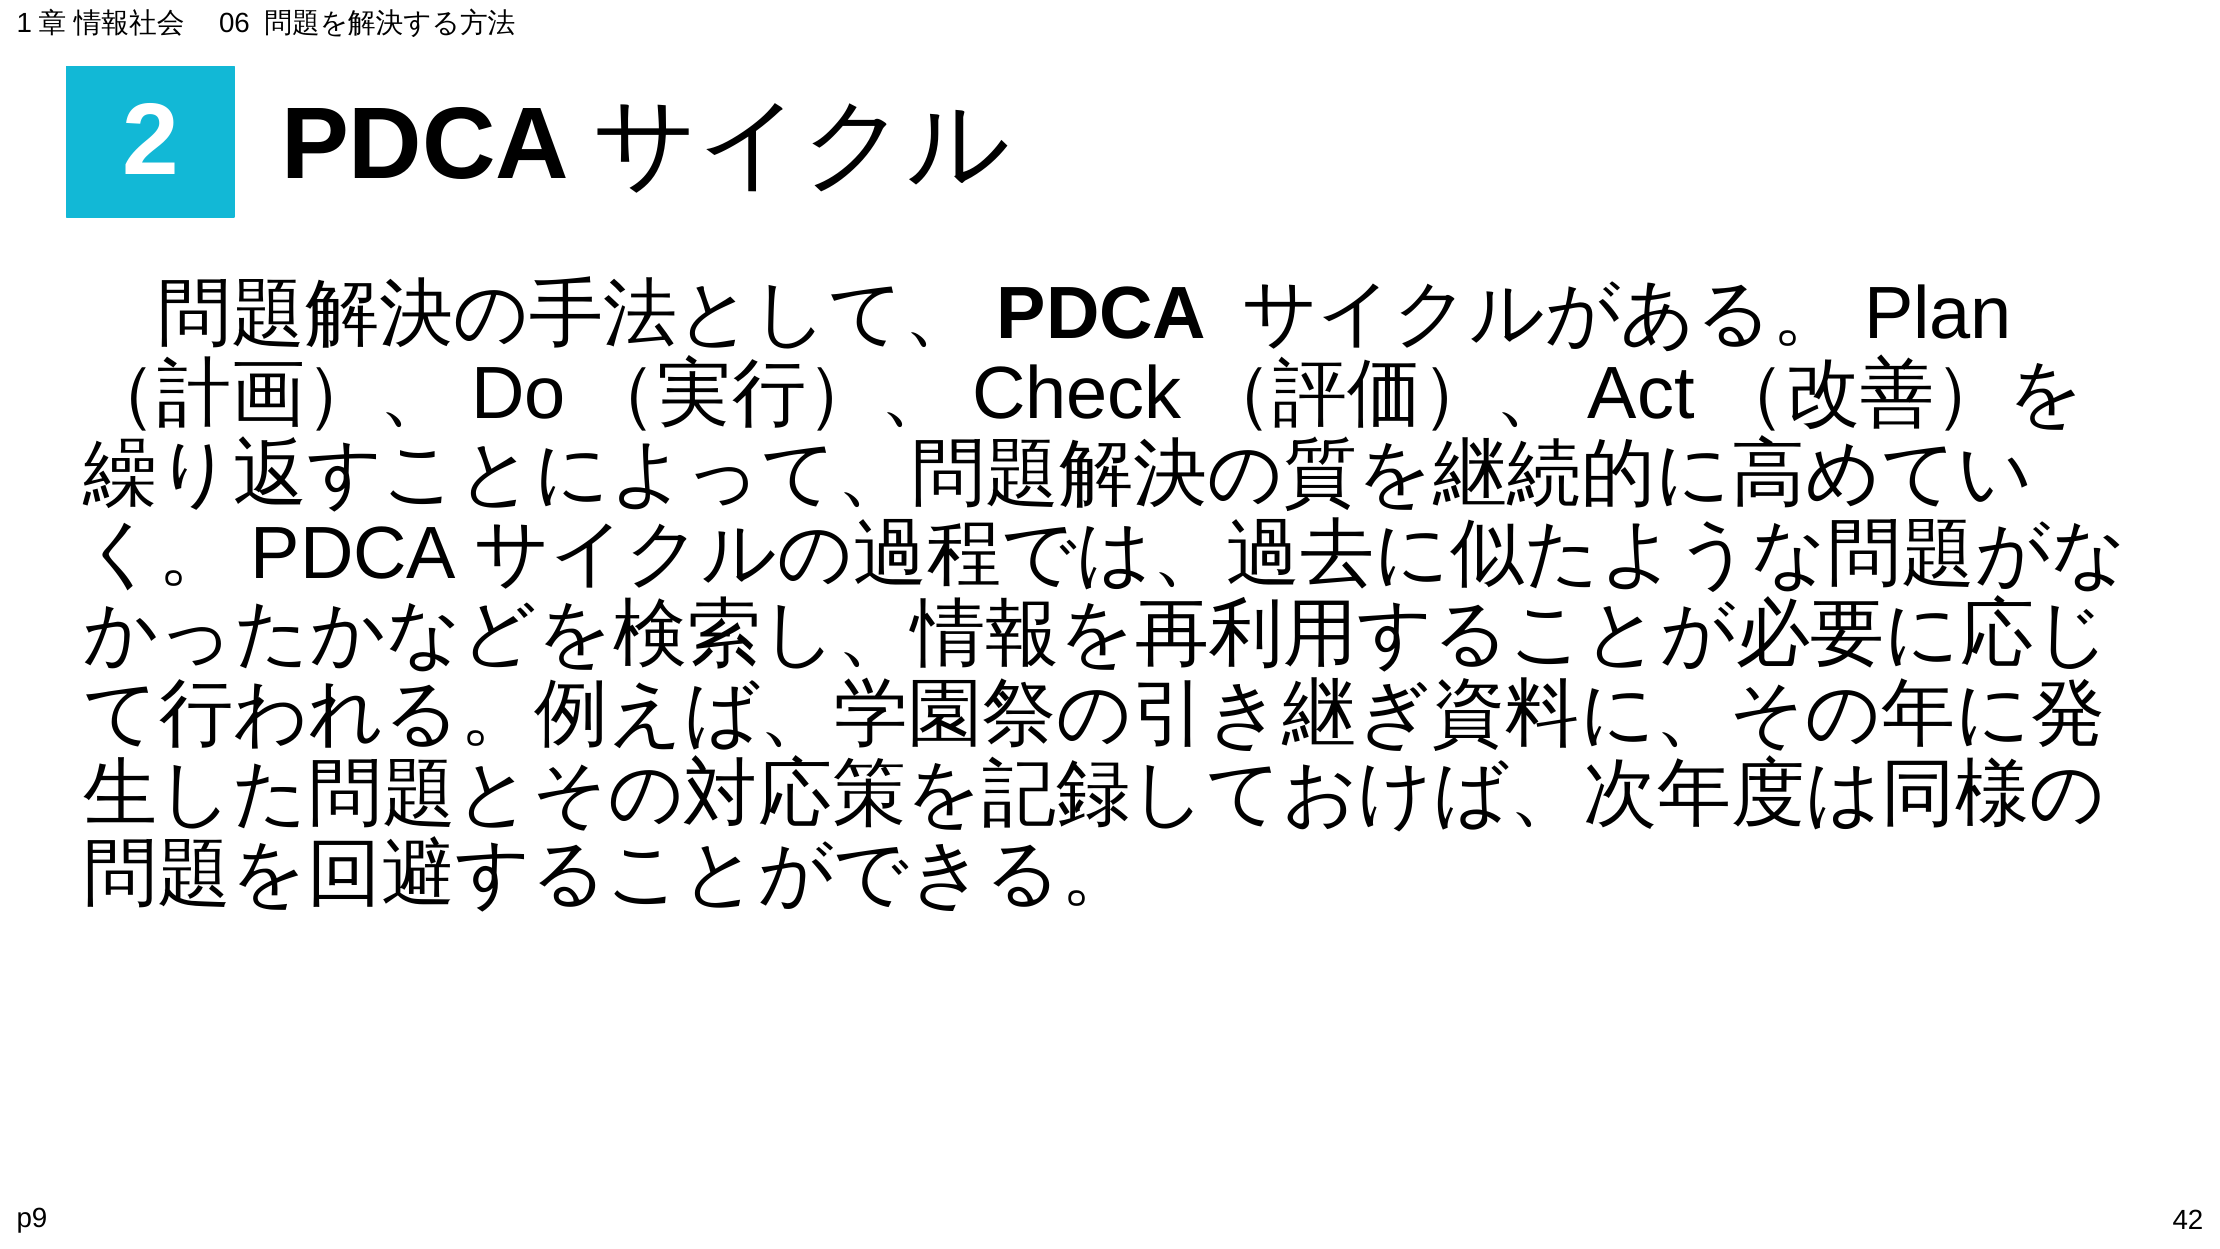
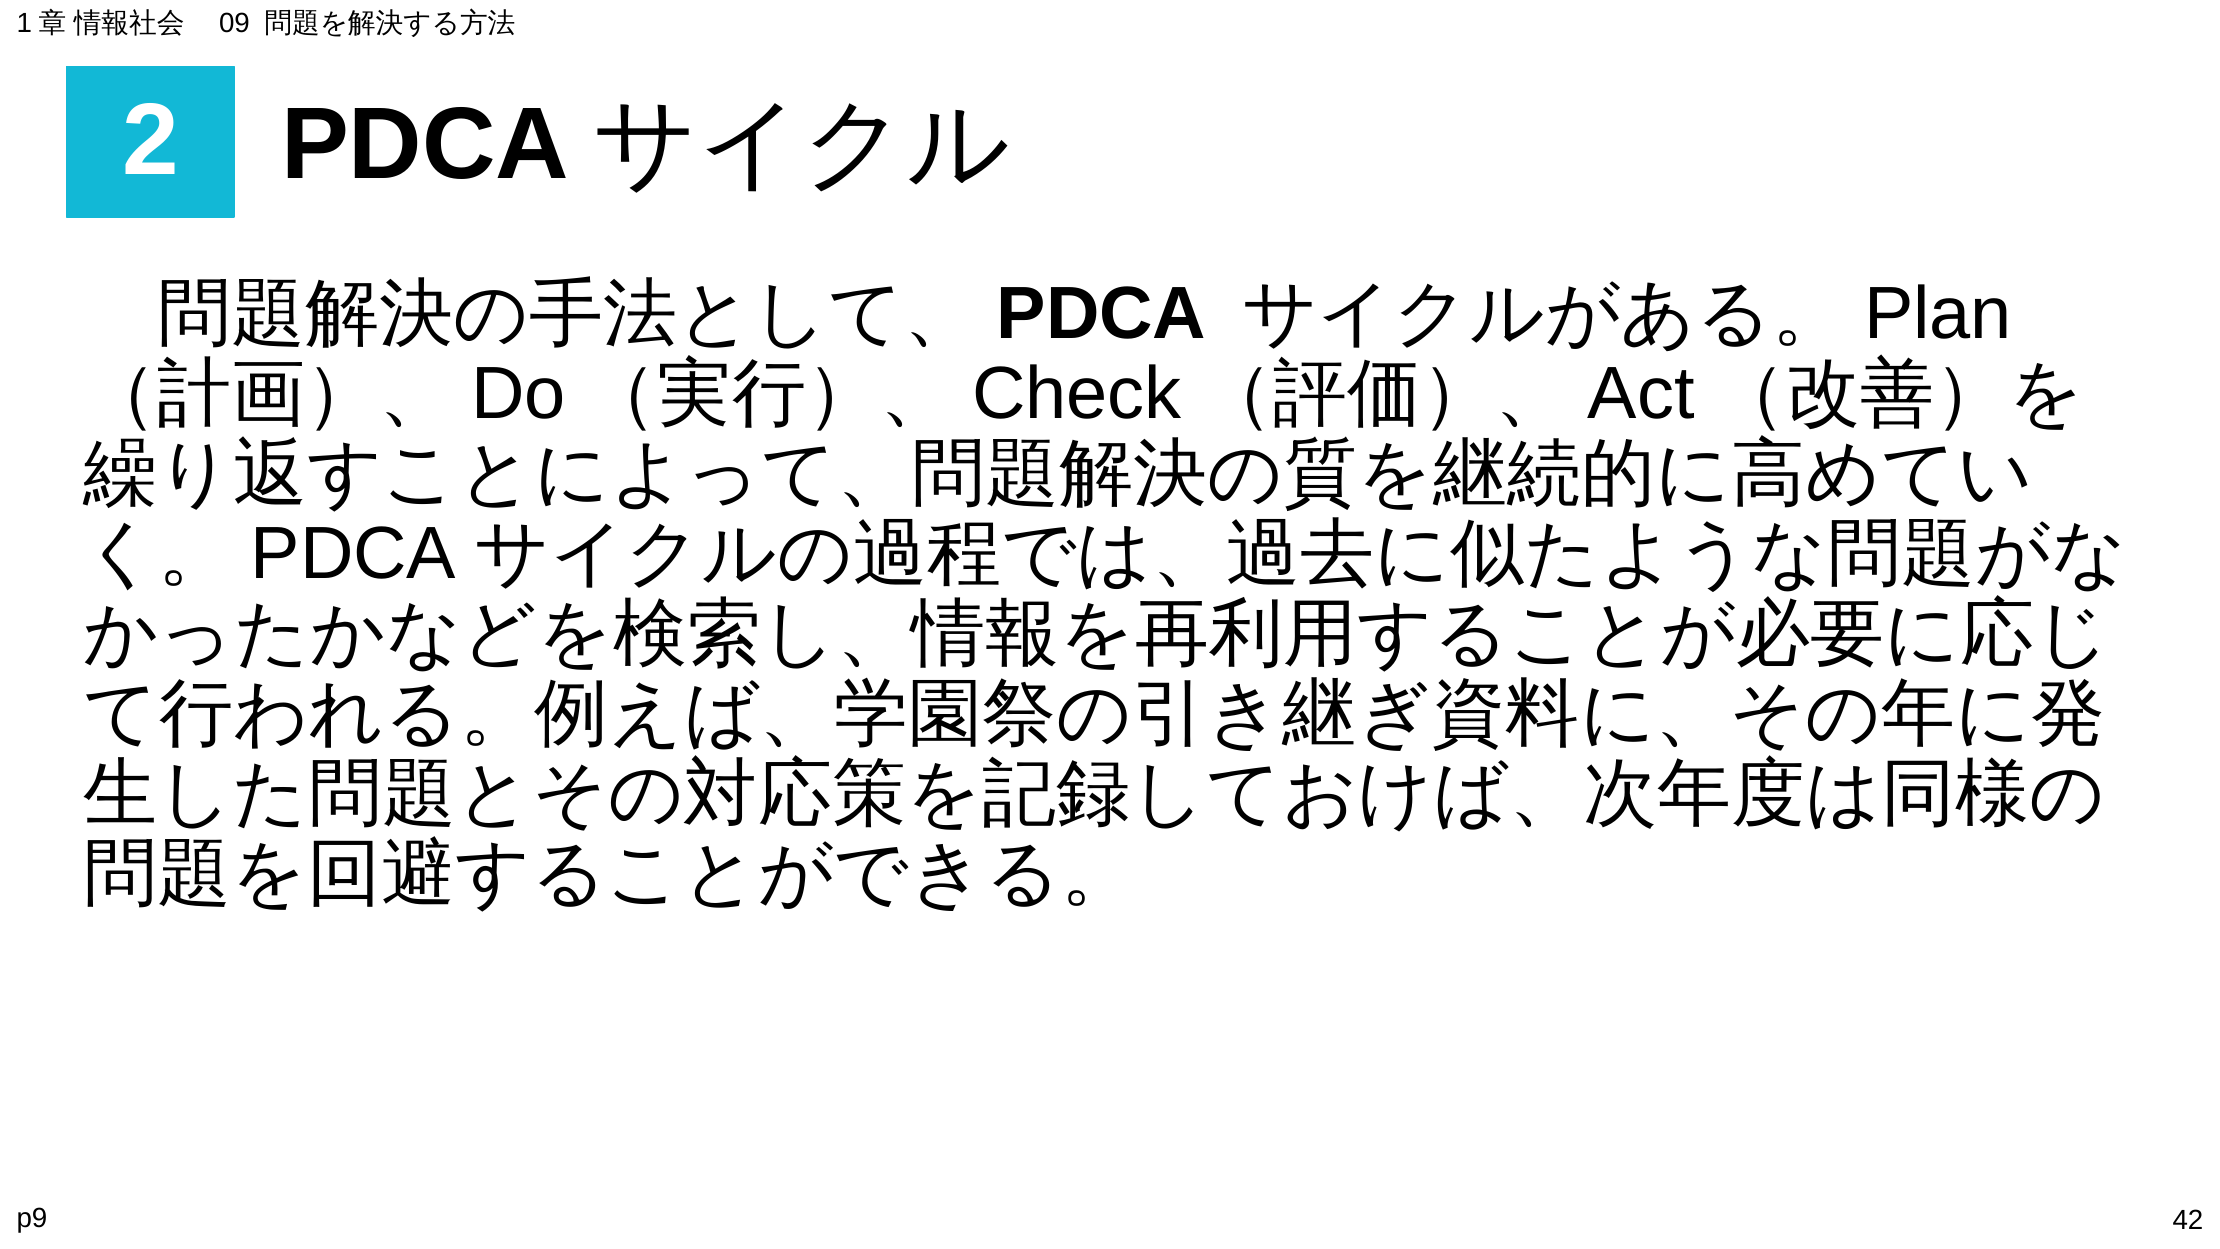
06: 06 -> 09 (235, 23)
